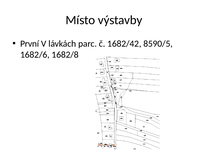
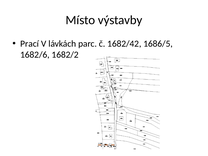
První: První -> Prací (30, 44)
8590/5: 8590/5 -> 1686/5 (158, 44)
1682/8: 1682/8 -> 1682/2 (65, 55)
